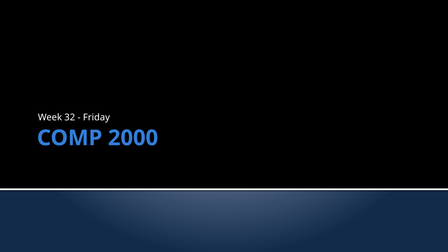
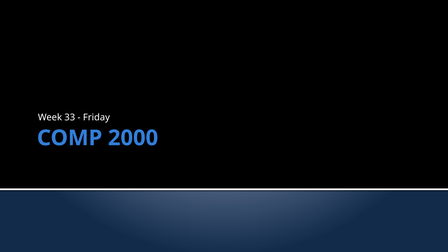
32: 32 -> 33 (70, 117)
